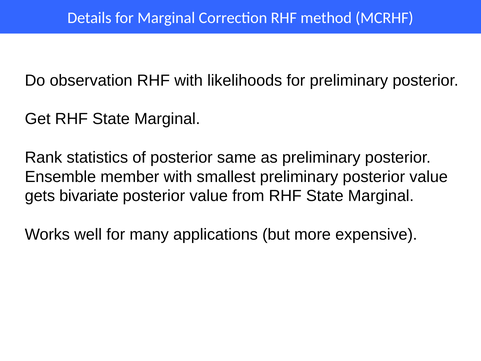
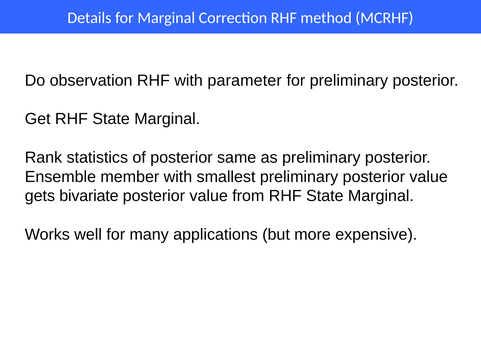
likelihoods: likelihoods -> parameter (245, 80)
